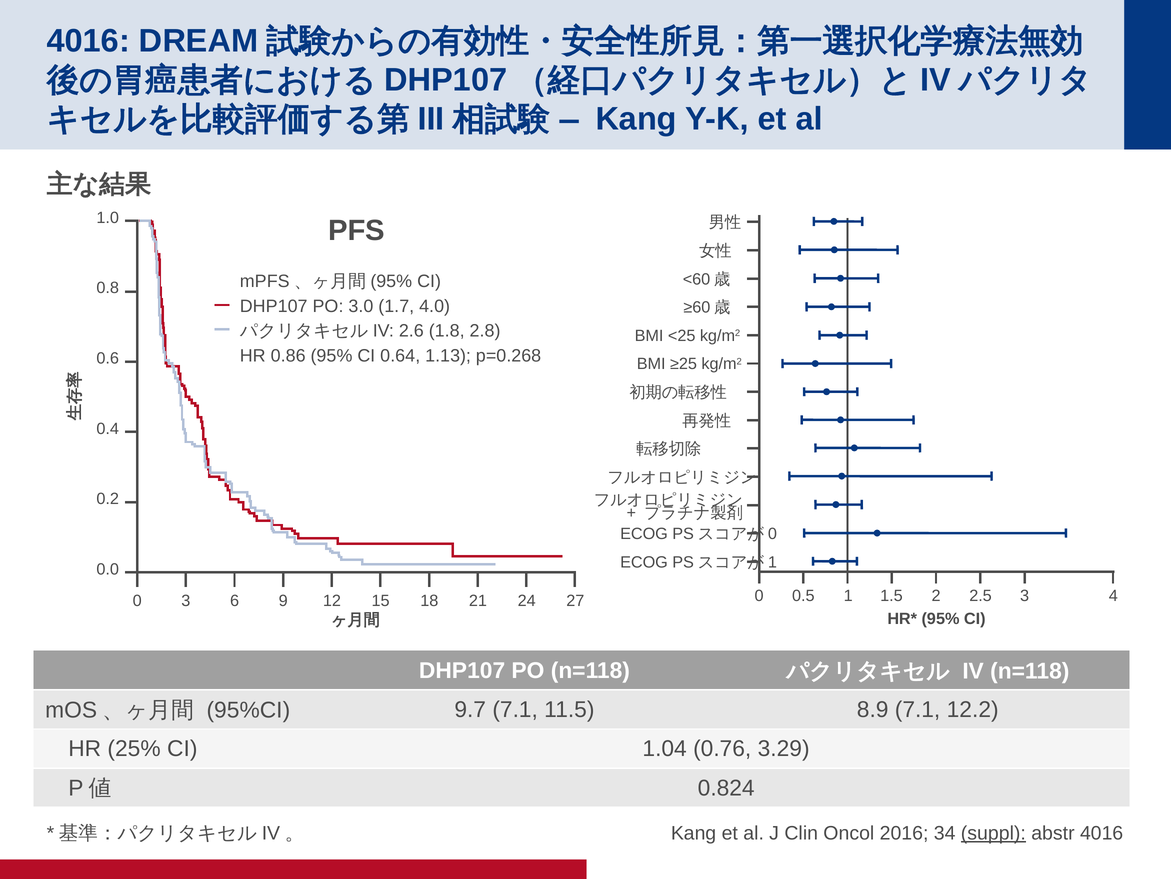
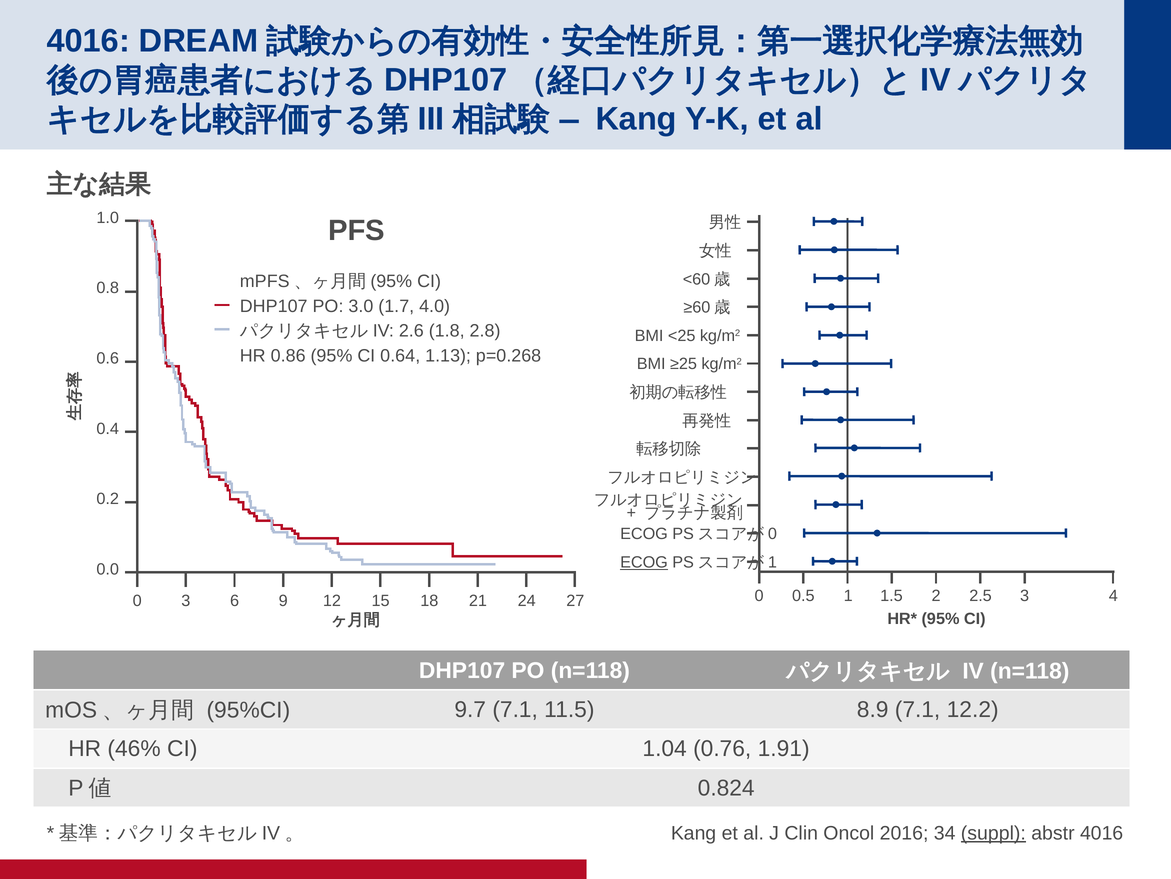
ECOG underline: none -> present (644, 562)
25%: 25% -> 46% (134, 748)
3.29: 3.29 -> 1.91 (784, 748)
